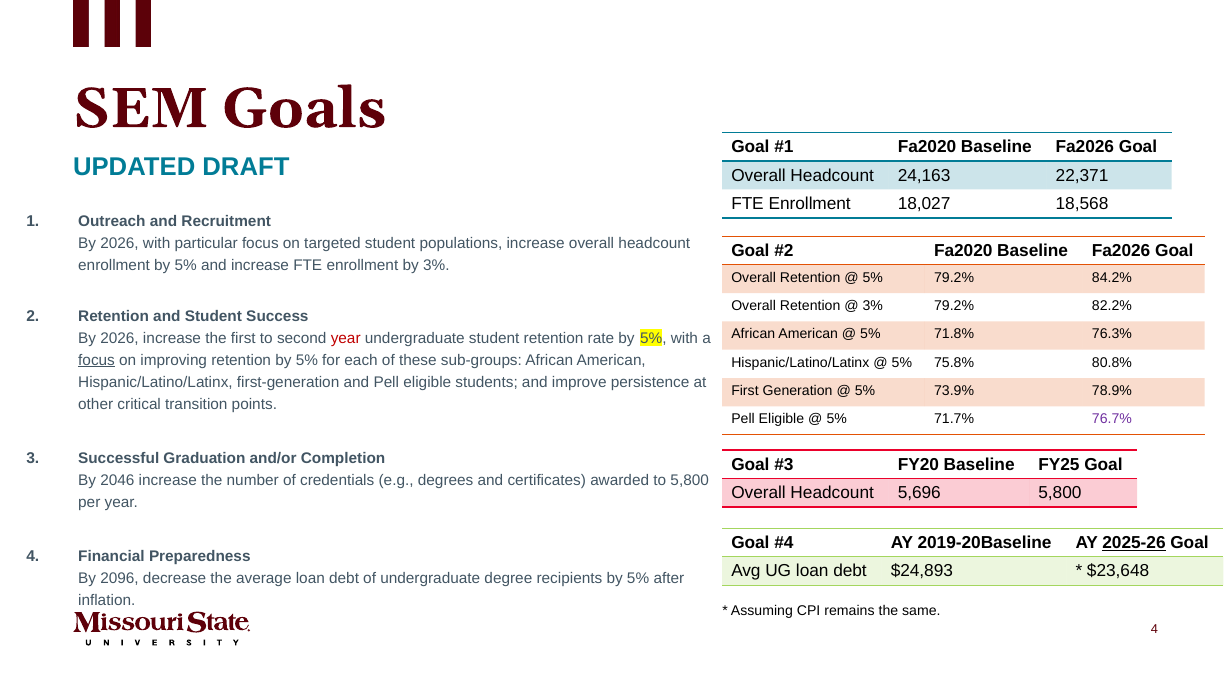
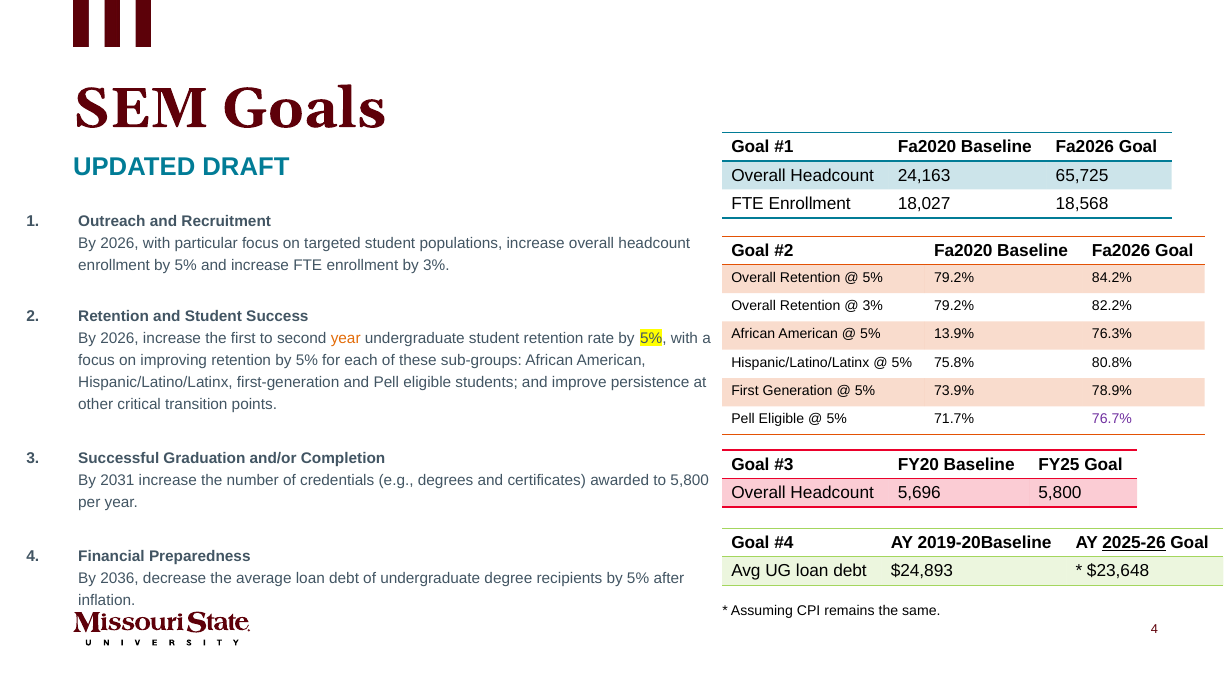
22,371: 22,371 -> 65,725 (1082, 176)
71.8%: 71.8% -> 13.9% (954, 334)
year colour: red -> orange (346, 338)
focus underline: present -> none (97, 360)
2046: 2046 -> 2031 (117, 481)
2096: 2096 -> 2036 (120, 579)
